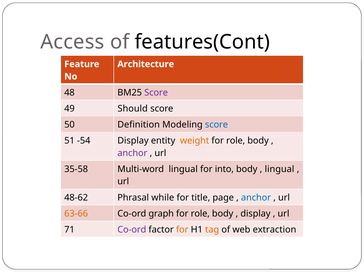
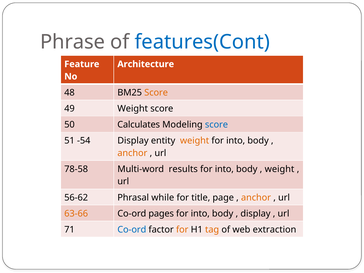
Access: Access -> Phrase (73, 42)
features(Cont colour: black -> blue (202, 42)
Score colour: purple -> orange (156, 93)
49 Should: Should -> Weight (133, 109)
Definition: Definition -> Calculates (139, 125)
role: role -> into (236, 141)
anchor colour: purple -> orange (132, 153)
35-58: 35-58 -> 78-58 (76, 169)
Multi-word lingual: lingual -> results (183, 169)
lingual: lingual -> weight (279, 169)
48-62: 48-62 -> 56-62 (76, 197)
anchor colour: blue -> orange (256, 197)
graph: graph -> pages (161, 214)
role: role -> into (200, 214)
Co-ord colour: purple -> blue (132, 230)
